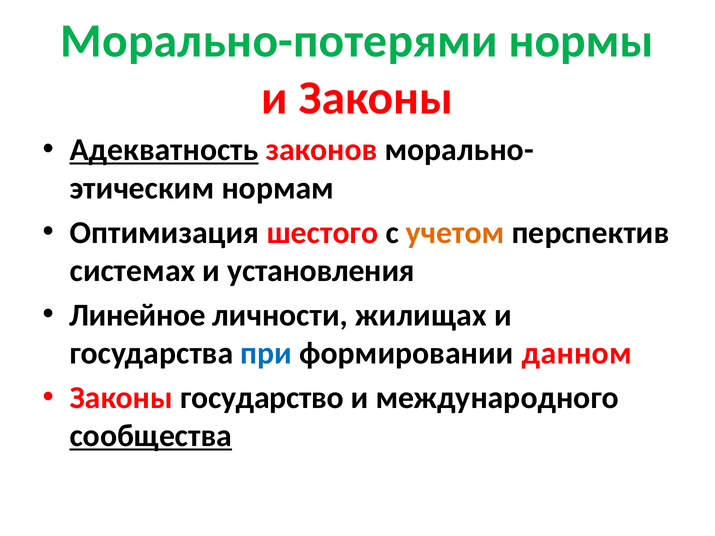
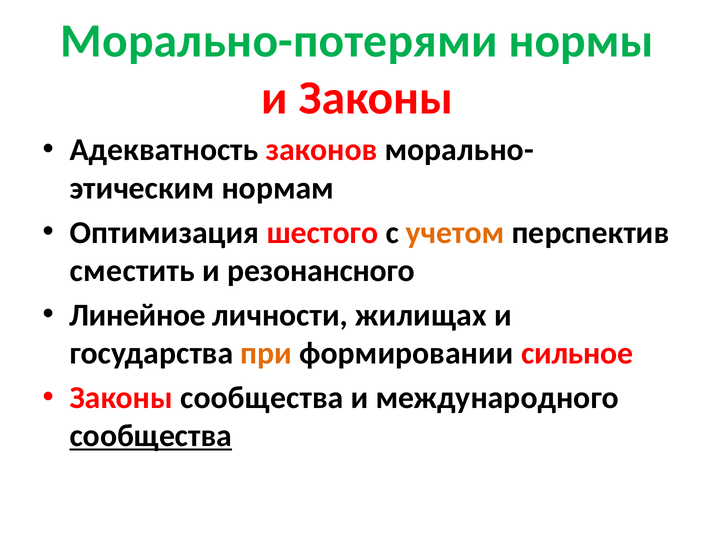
Адекватность underline: present -> none (164, 150)
системах: системах -> сместить (132, 271)
установления: установления -> резонансного (321, 271)
при colour: blue -> orange (266, 353)
данном: данном -> сильное (577, 353)
Законы государство: государство -> сообщества (262, 398)
